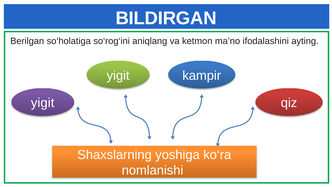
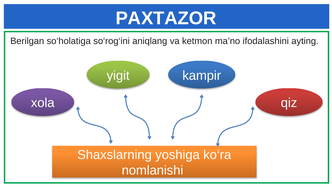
BILDIRGAN: BILDIRGAN -> PAXTAZOR (166, 18)
yigit: yigit -> xola (43, 103)
